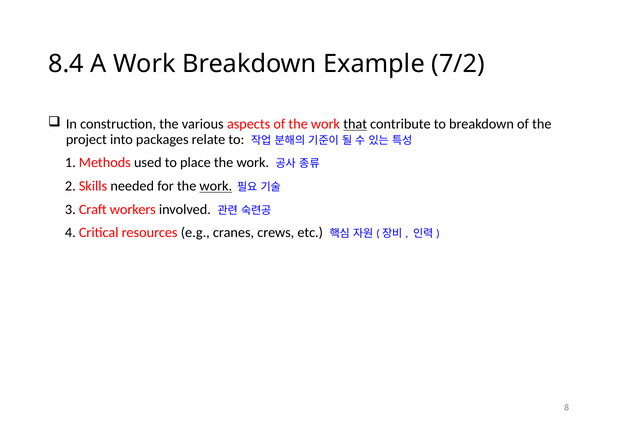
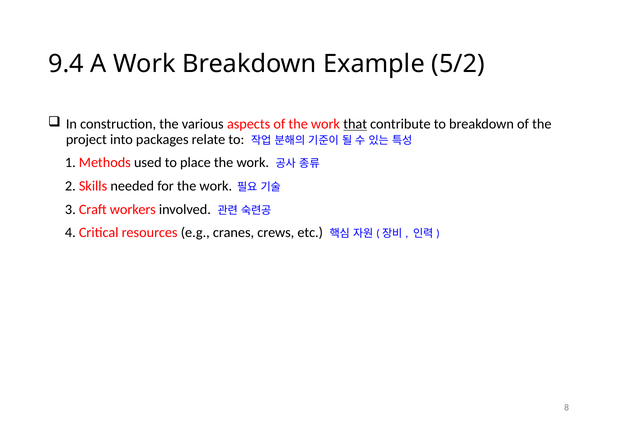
8.4: 8.4 -> 9.4 (66, 64)
7/2: 7/2 -> 5/2 (458, 64)
work underline: present -> none (216, 186)
